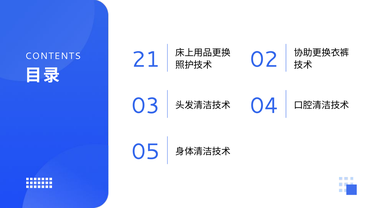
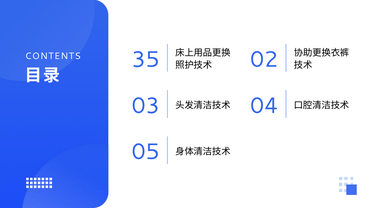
21: 21 -> 35 (146, 59)
